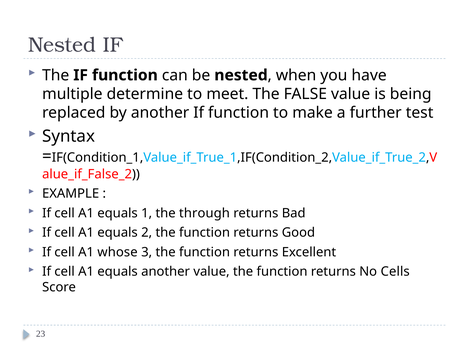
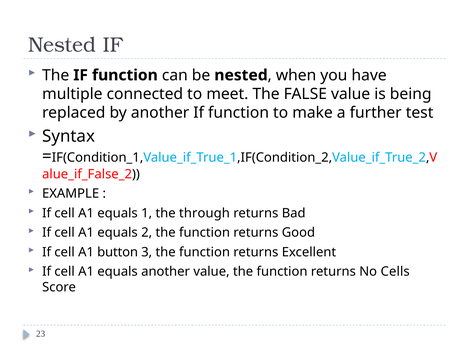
determine: determine -> connected (145, 94)
whose: whose -> button (118, 253)
